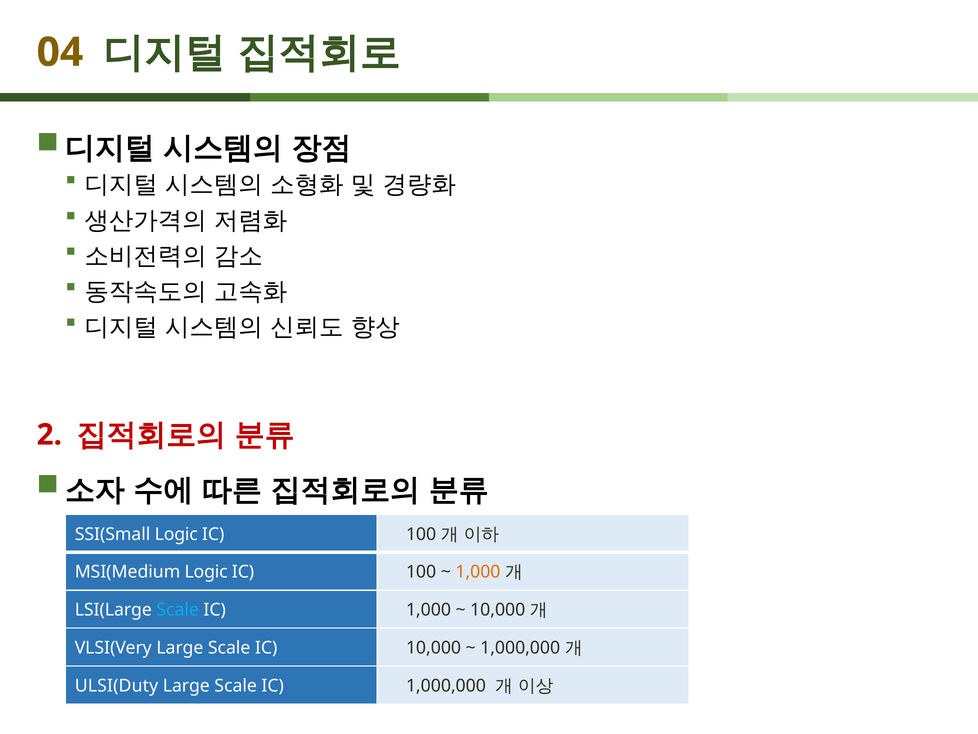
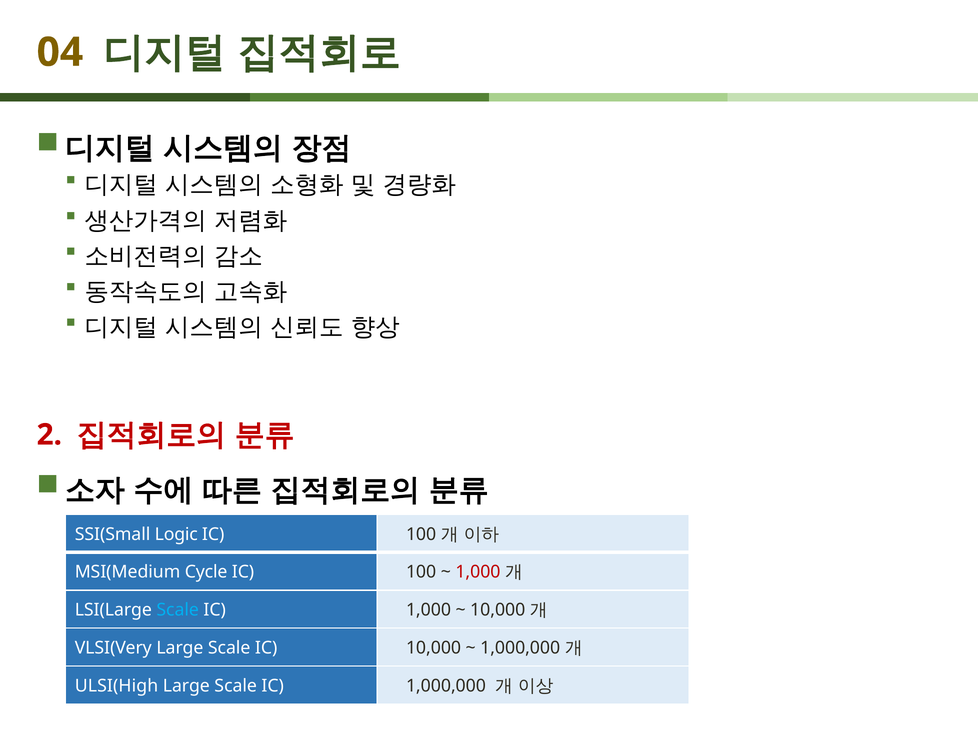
MSI(Medium Logic: Logic -> Cycle (206, 572)
1,000 colour: orange -> red (478, 572)
ULSI(Duty: ULSI(Duty -> ULSI(High (117, 686)
